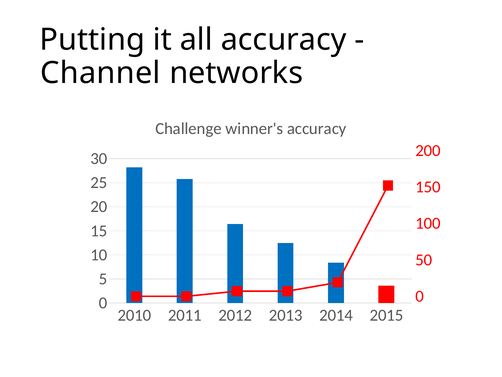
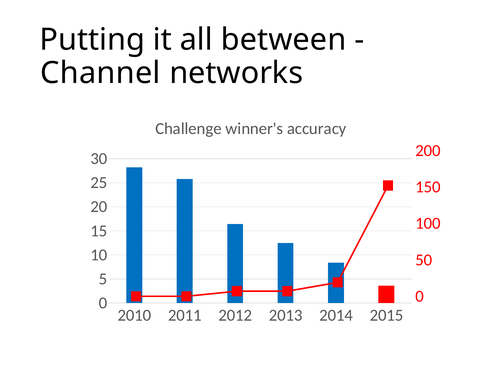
all accuracy: accuracy -> between (284, 40)
